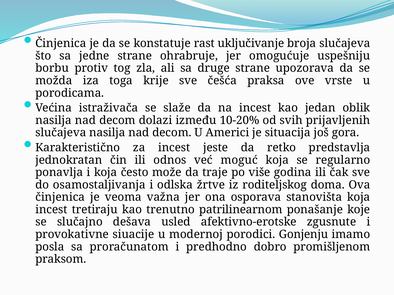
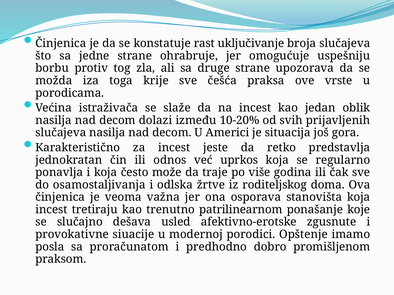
moguć: moguć -> uprkos (239, 160)
Gonjenju: Gonjenju -> Opštenje (303, 235)
